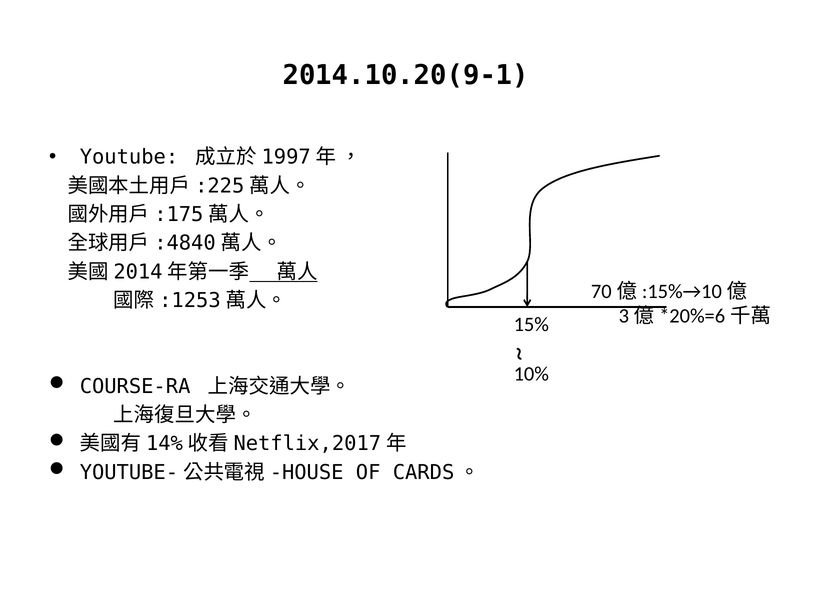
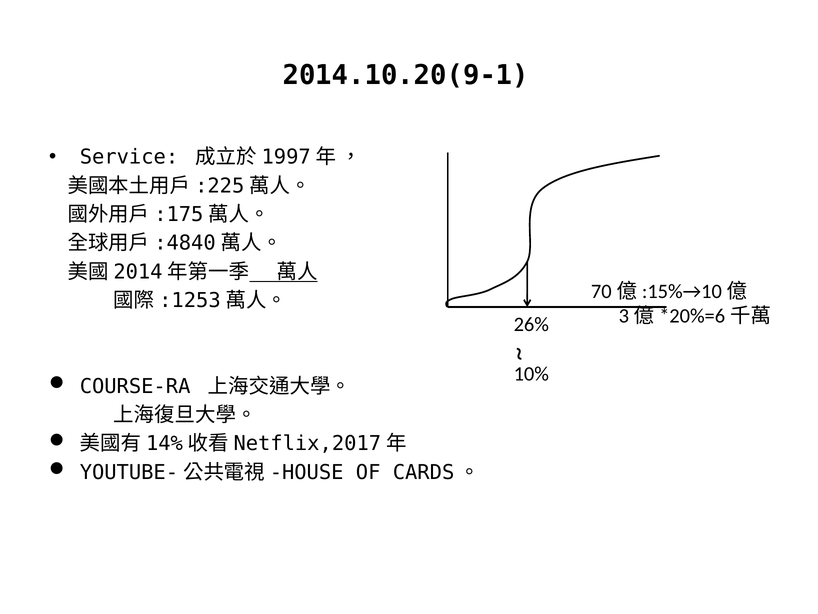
Youtube: Youtube -> Service (129, 157)
15%: 15% -> 26% (531, 324)
